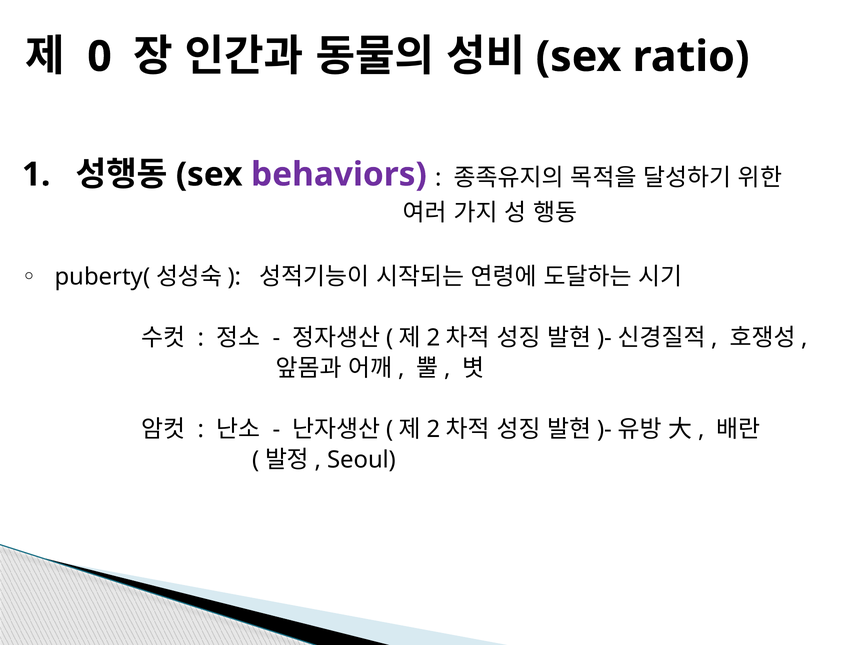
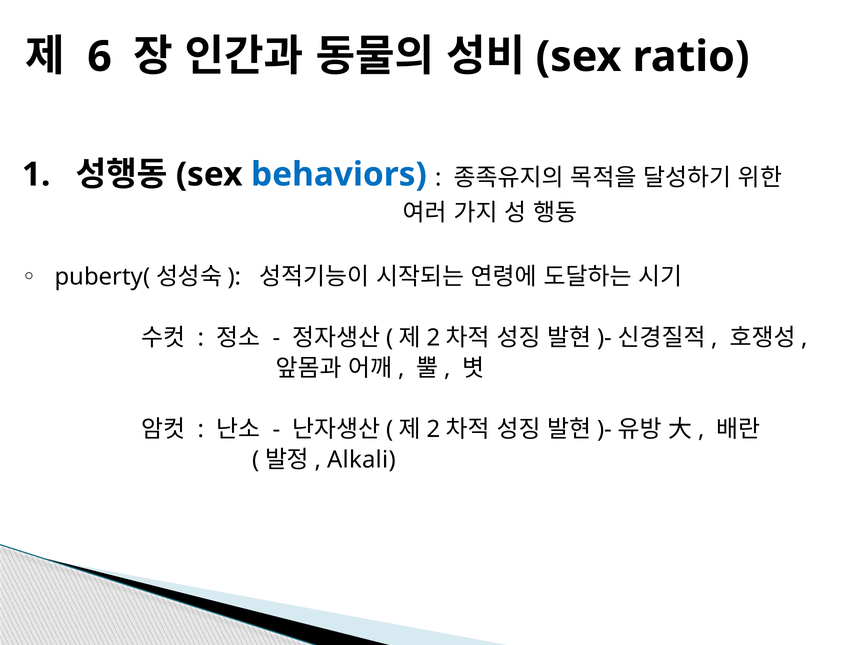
0: 0 -> 6 (100, 57)
behaviors colour: purple -> blue (339, 174)
Seoul: Seoul -> Alkali (362, 460)
